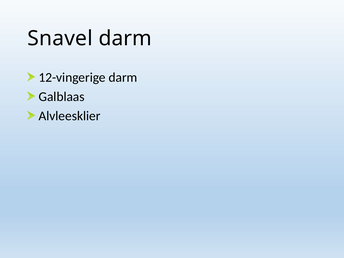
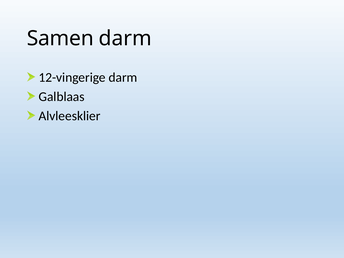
Snavel: Snavel -> Samen (60, 39)
